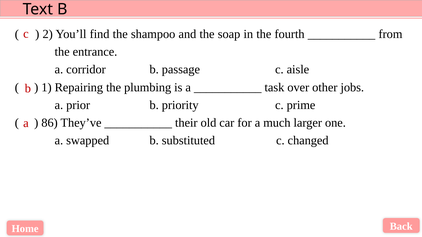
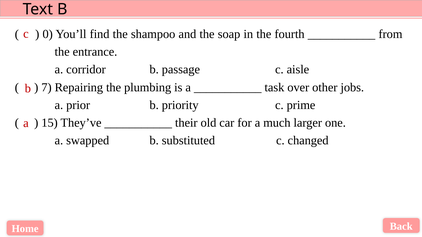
2: 2 -> 0 (48, 34)
1: 1 -> 7 (46, 87)
86: 86 -> 15 (50, 123)
